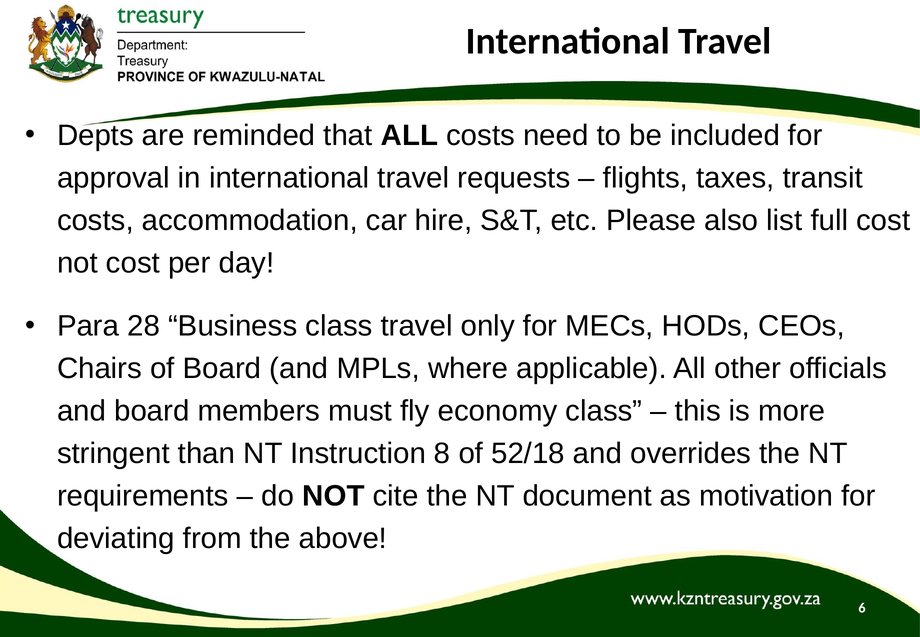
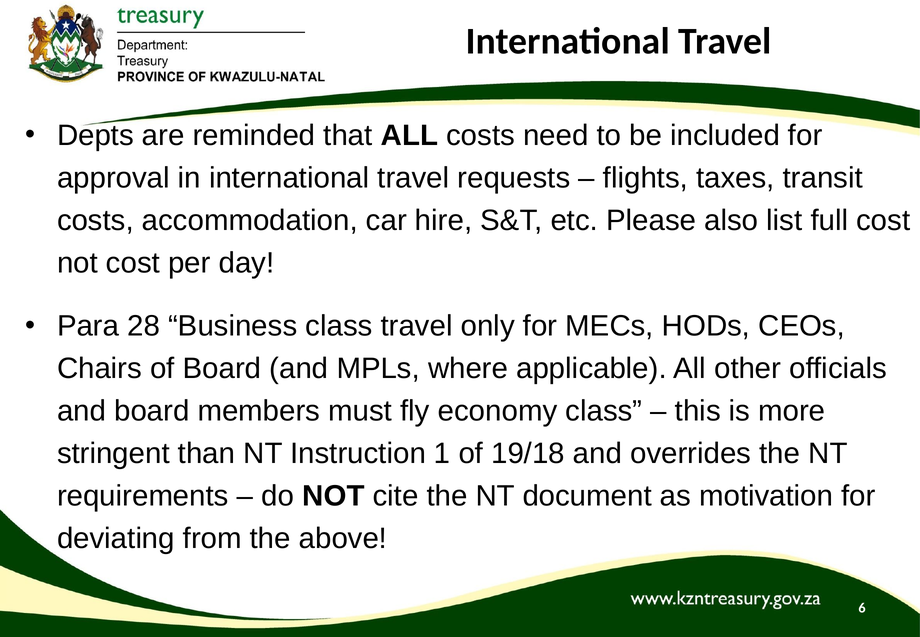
8: 8 -> 1 (442, 453)
52/18: 52/18 -> 19/18 (528, 453)
